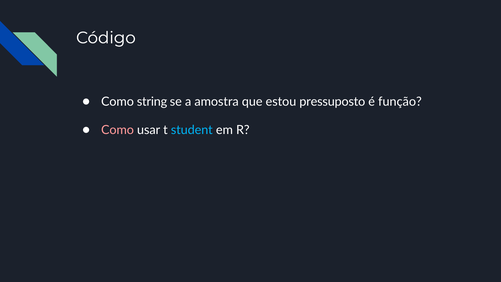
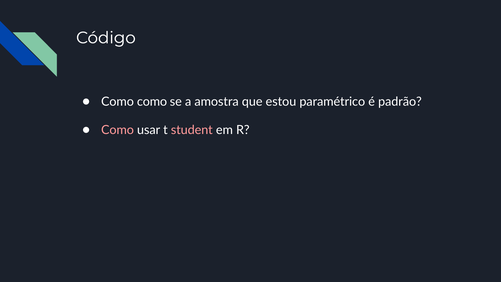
Como string: string -> como (152, 102)
pressuposto: pressuposto -> paramétrico (332, 102)
função: função -> padrão (400, 102)
student colour: light blue -> pink (192, 130)
